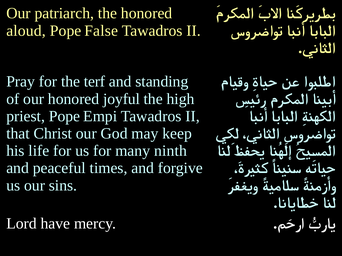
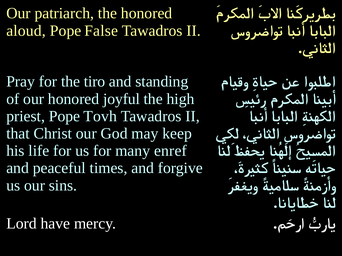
terf: terf -> tiro (95, 82)
Empi: Empi -> Tovh (100, 116)
ninth: ninth -> enref (170, 151)
